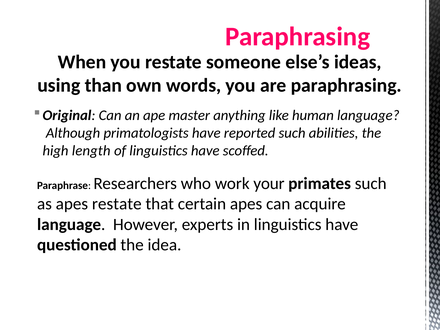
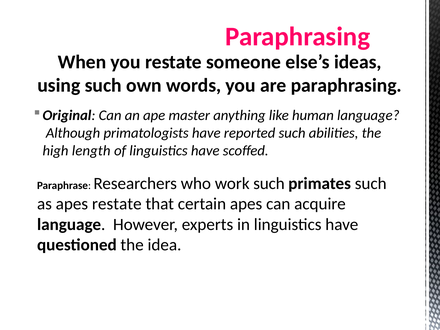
using than: than -> such (103, 85)
work your: your -> such (269, 184)
